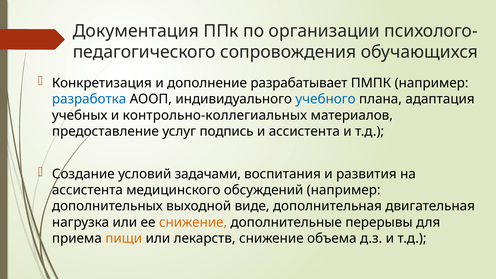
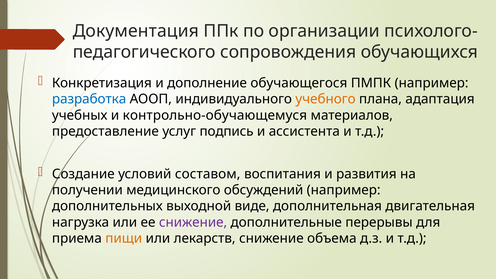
разрабатывает: разрабатывает -> обучающегося (299, 83)
учебного colour: blue -> orange (325, 99)
контрольно-коллегиальных: контрольно-коллегиальных -> контрольно-обучающемуся (215, 115)
задачами: задачами -> составом (208, 174)
ассистента: ассистента -> получении (87, 190)
снижение colour: orange -> purple (193, 222)
